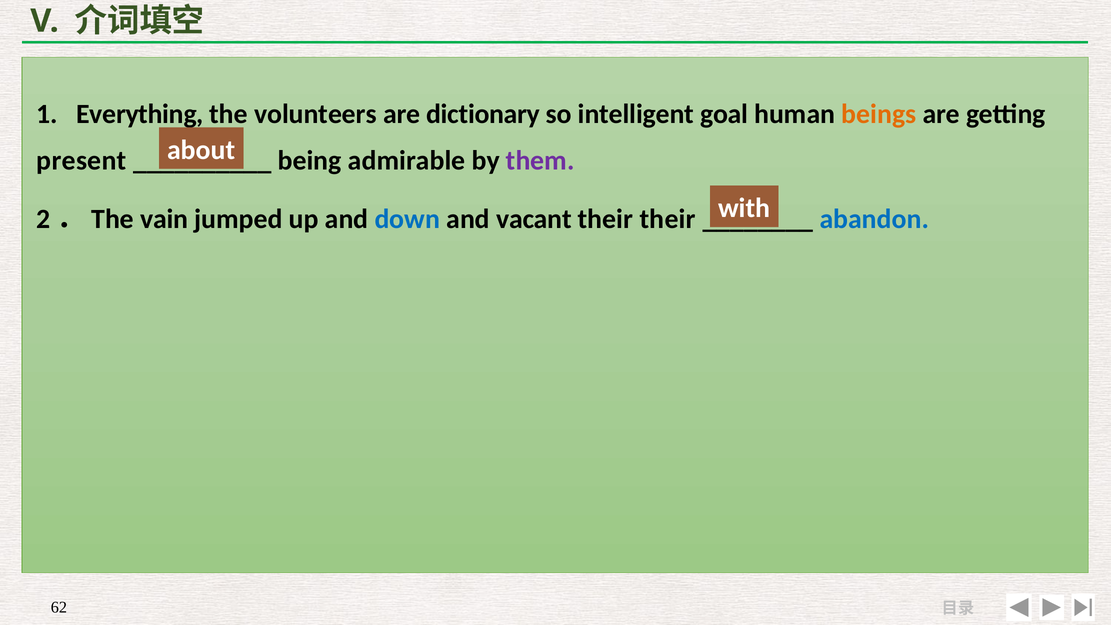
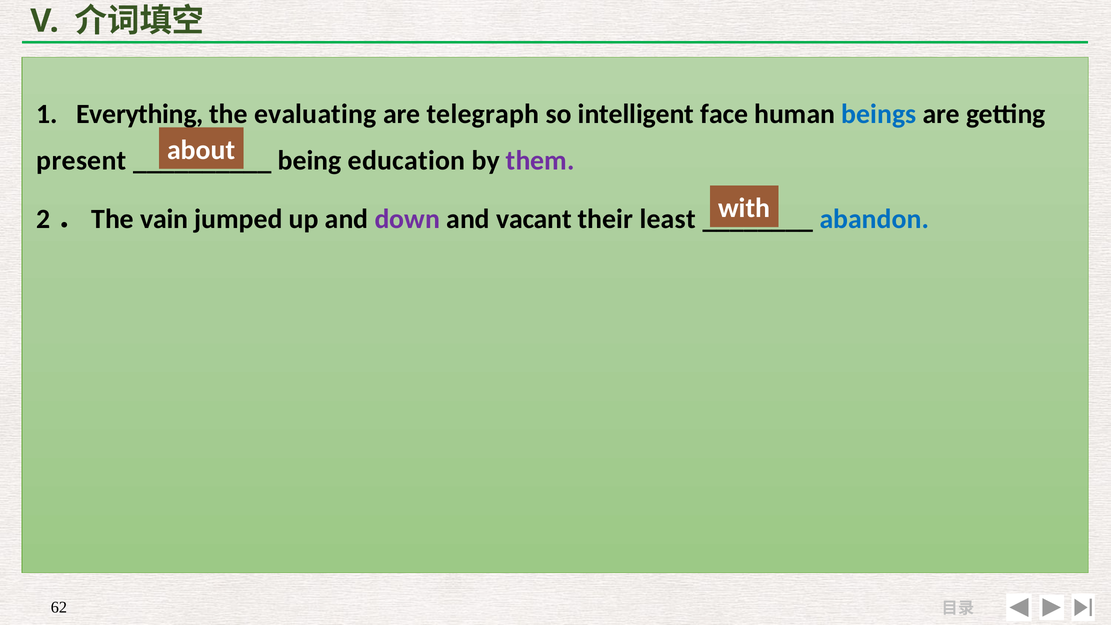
volunteers: volunteers -> evaluating (315, 114)
dictionary: dictionary -> telegraph (483, 114)
goal: goal -> face (724, 114)
beings colour: orange -> blue (879, 114)
admirable: admirable -> education (407, 161)
down colour: blue -> purple (407, 219)
their their: their -> least (668, 219)
